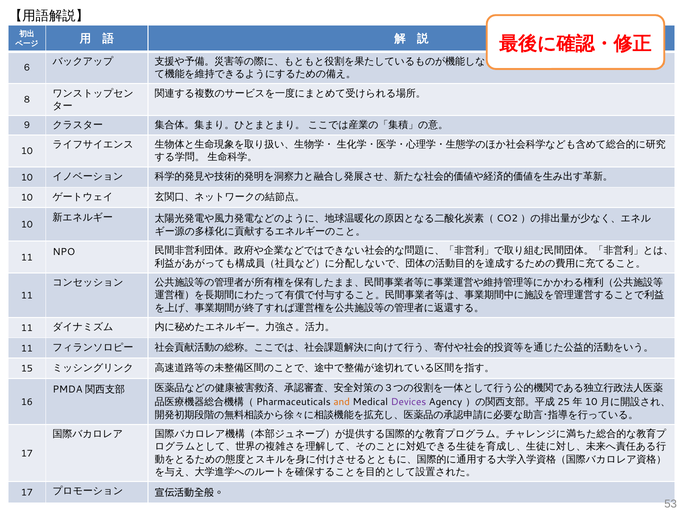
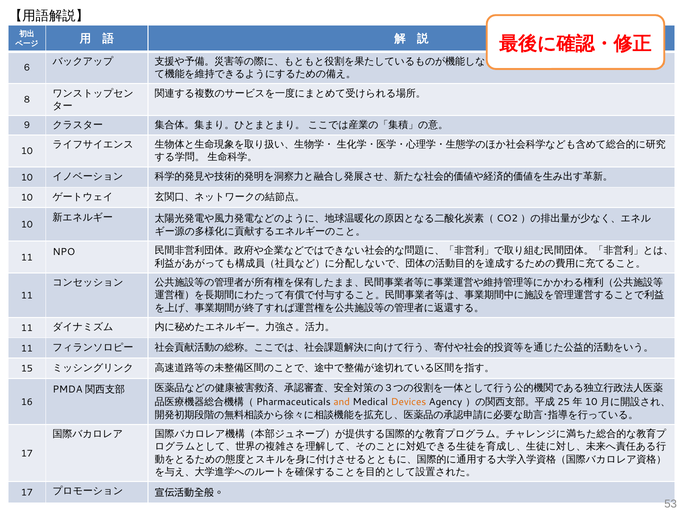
Devices colour: purple -> orange (409, 401)
